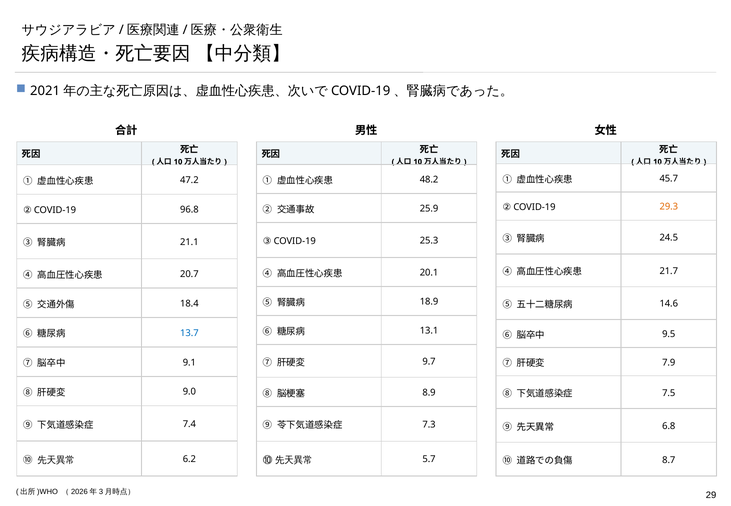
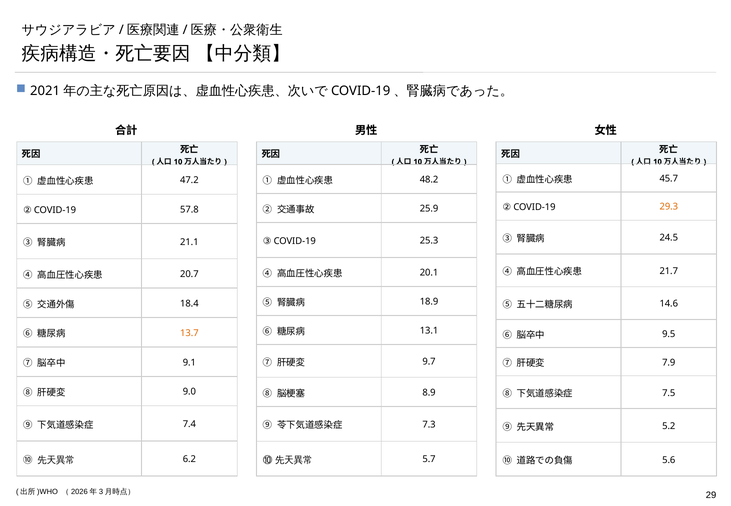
96.8: 96.8 -> 57.8 (189, 210)
13.7 colour: blue -> orange (189, 333)
6.8: 6.8 -> 5.2 (669, 426)
8.7: 8.7 -> 5.6 (669, 460)
